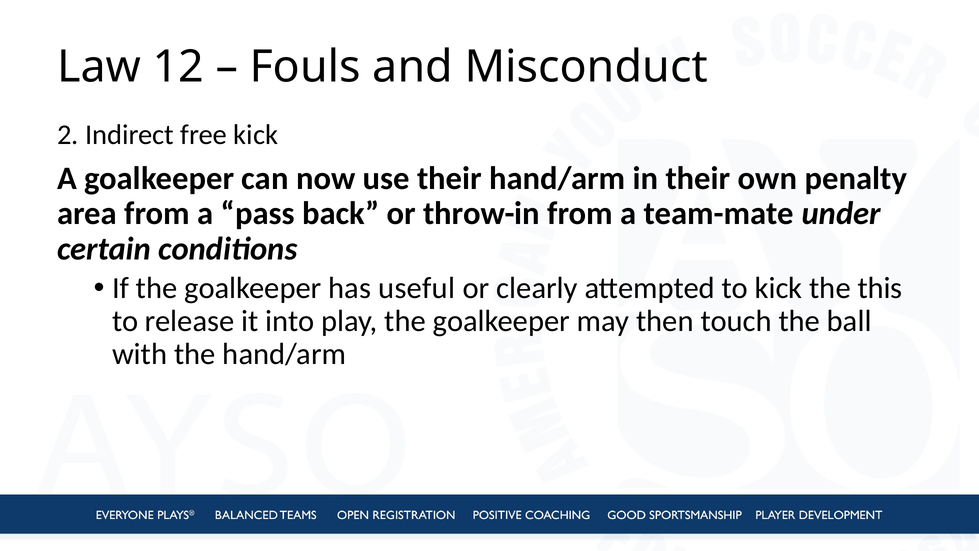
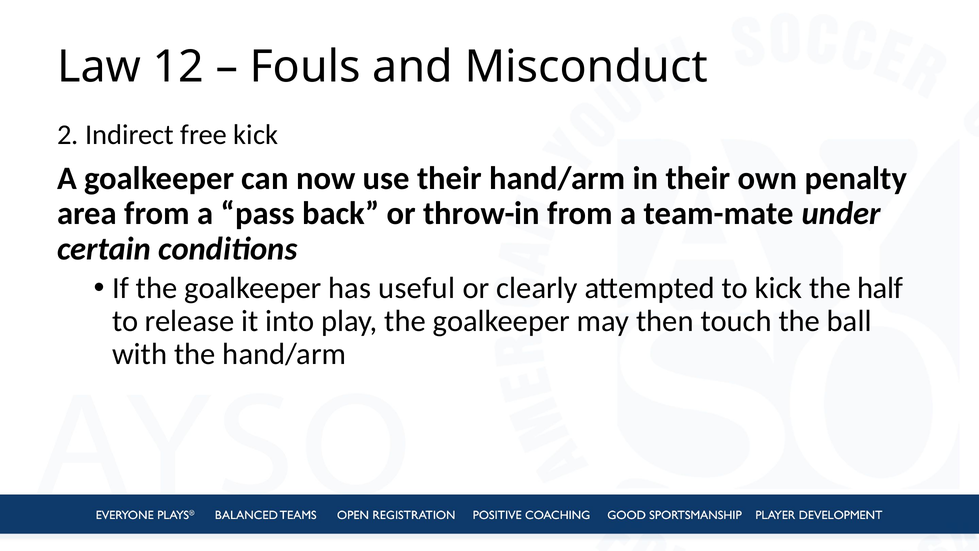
this: this -> half (880, 288)
